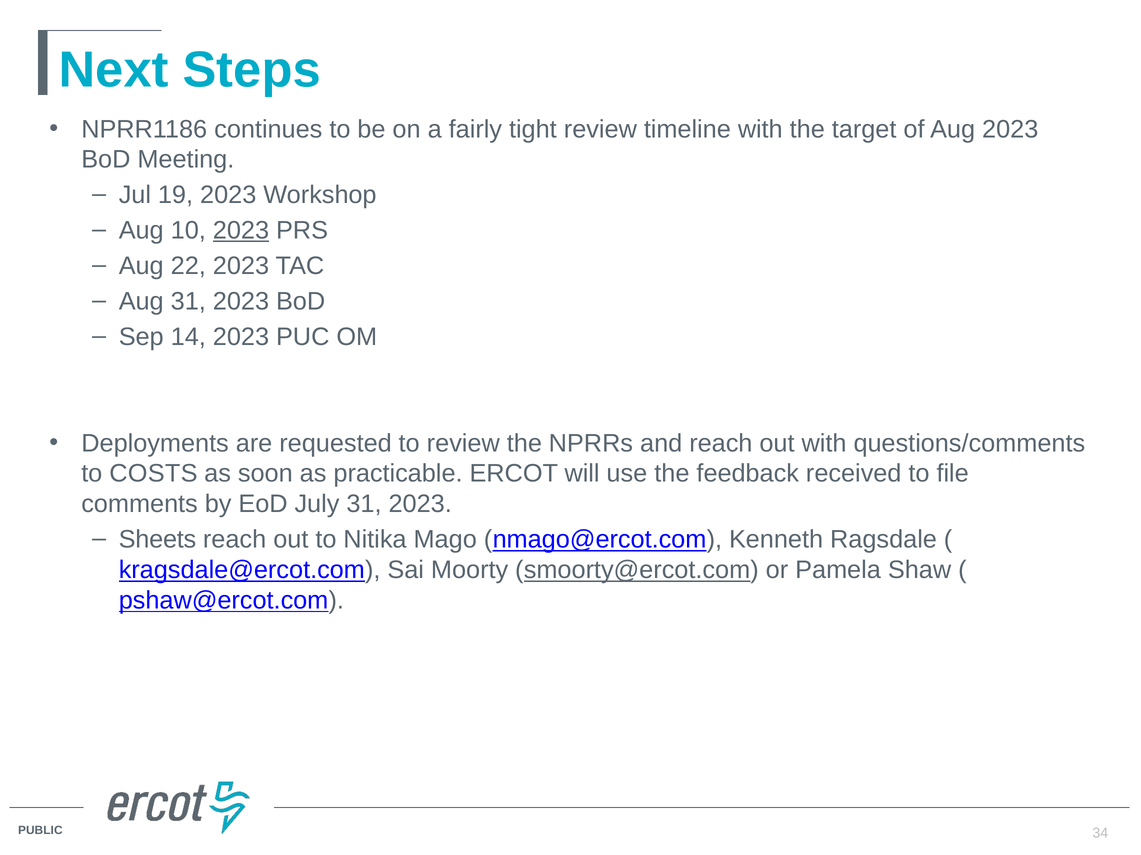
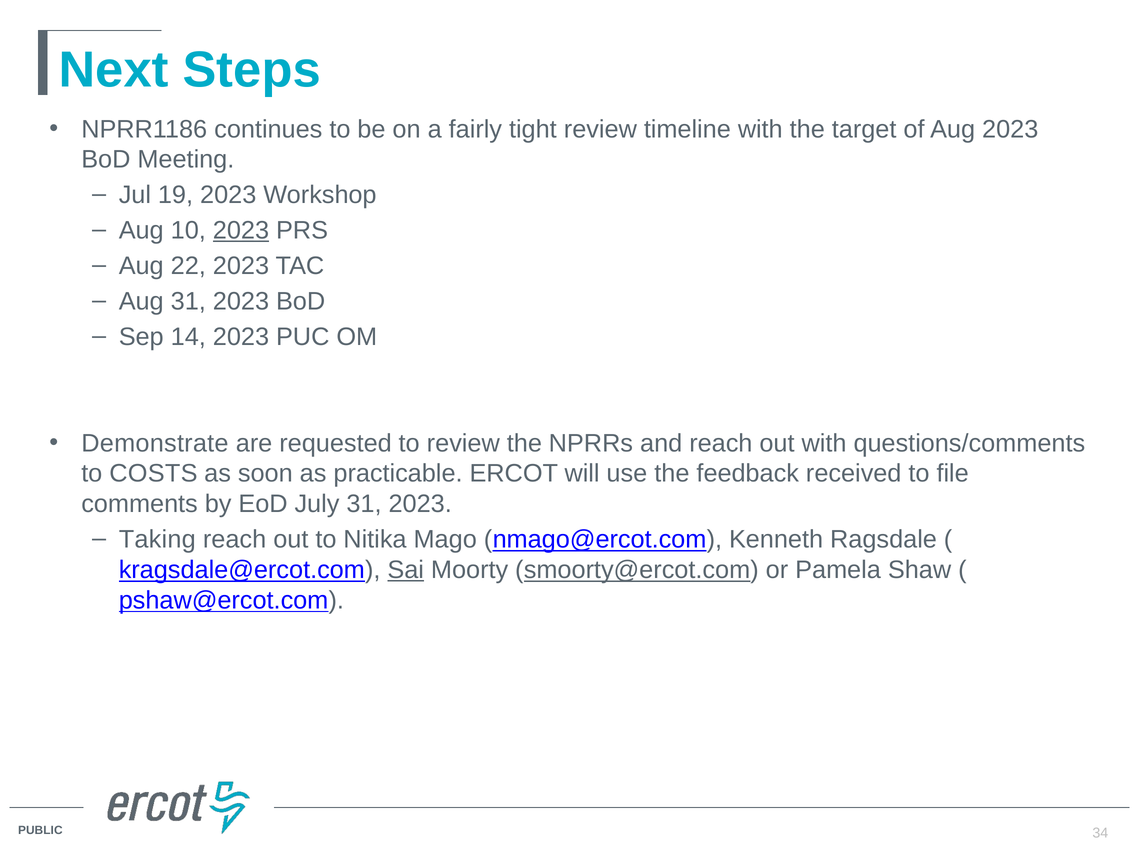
Deployments: Deployments -> Demonstrate (155, 444)
Sheets: Sheets -> Taking (157, 540)
Sai underline: none -> present (406, 570)
